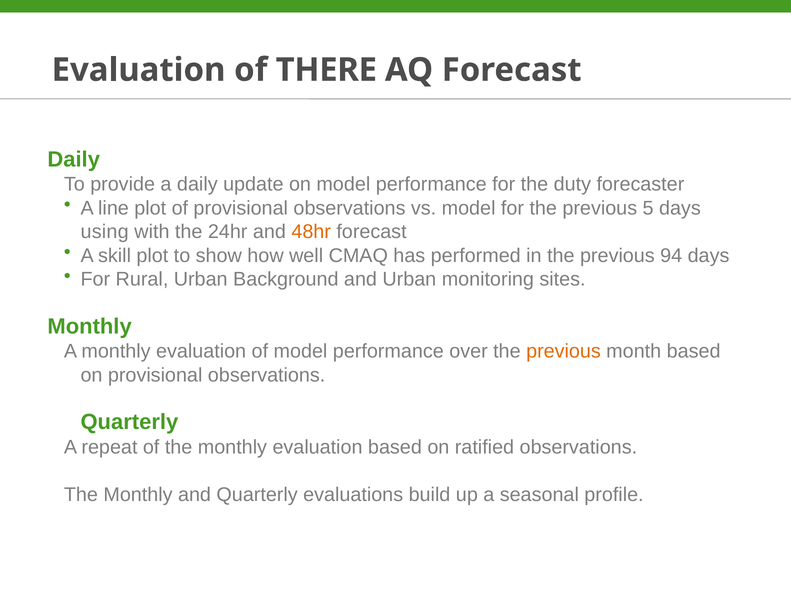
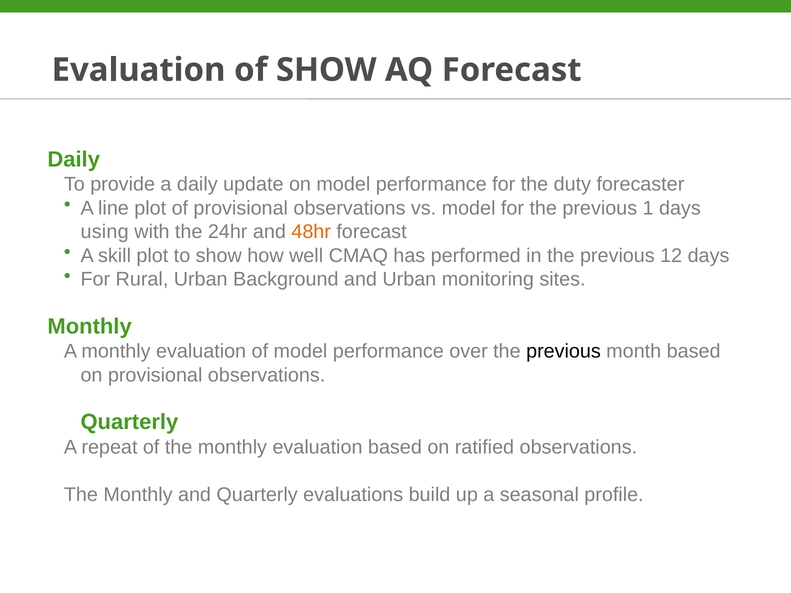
of THERE: THERE -> SHOW (326, 70)
5: 5 -> 1 (648, 208)
94: 94 -> 12 (671, 256)
previous colour: orange -> black (563, 351)
